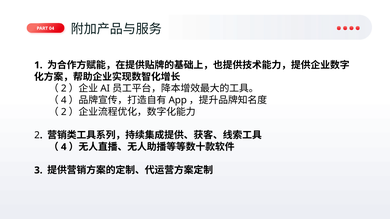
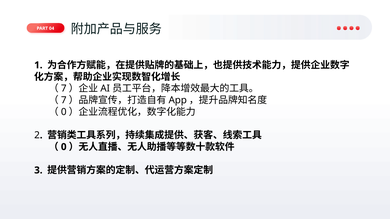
2: 2 -> 7 (64, 89)
4: 4 -> 7 (64, 100)
2: 2 -> 0 (64, 112)
4: 4 -> 0 (64, 147)
